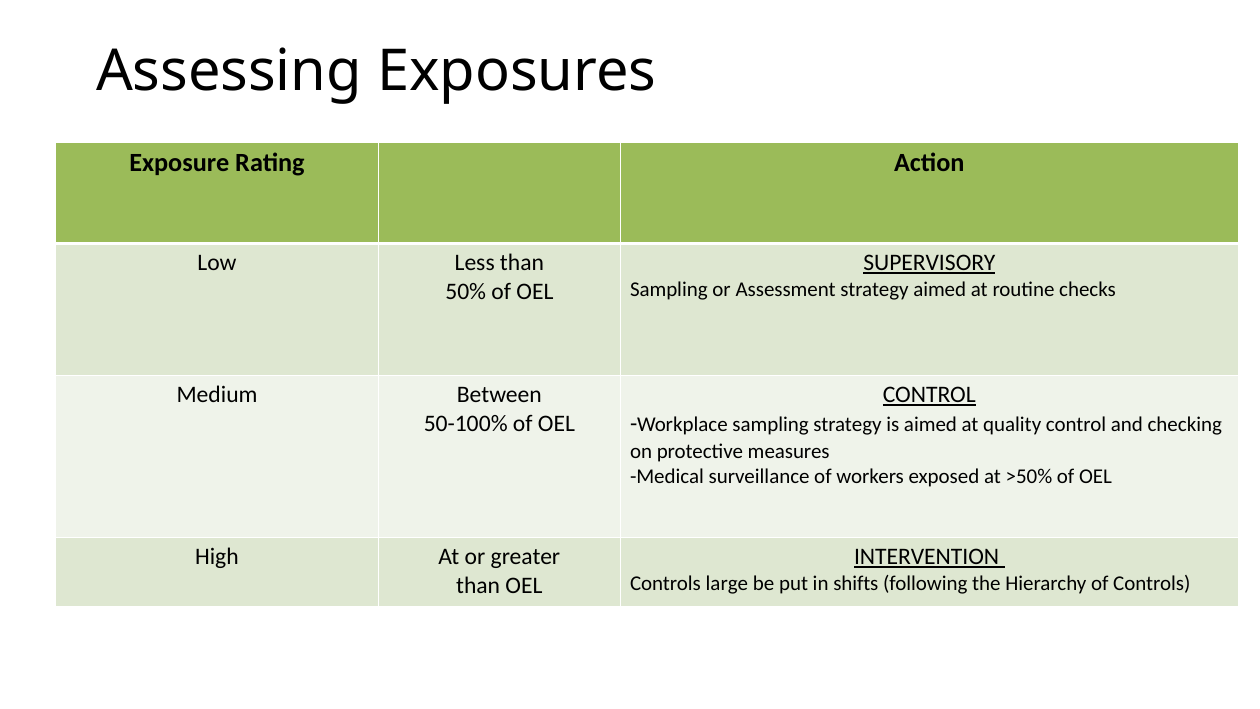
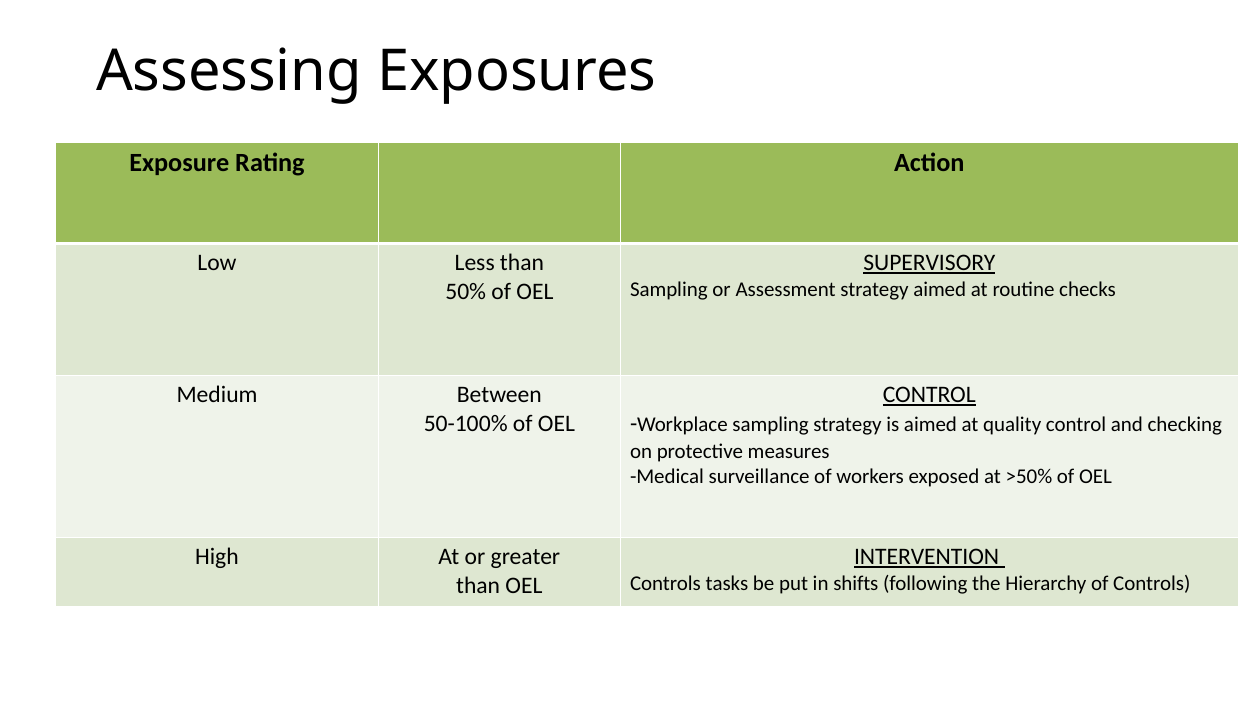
large: large -> tasks (727, 584)
